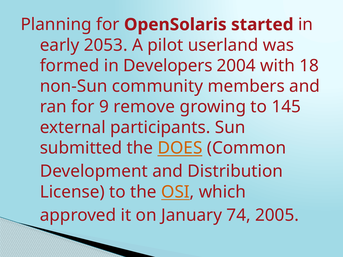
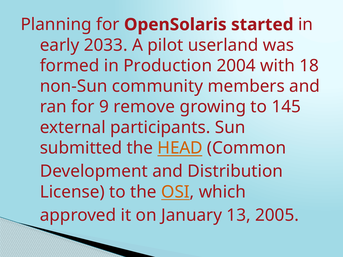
2053: 2053 -> 2033 (106, 45)
Developers: Developers -> Production (168, 66)
DOES: DOES -> HEAD (180, 148)
74: 74 -> 13 (239, 215)
